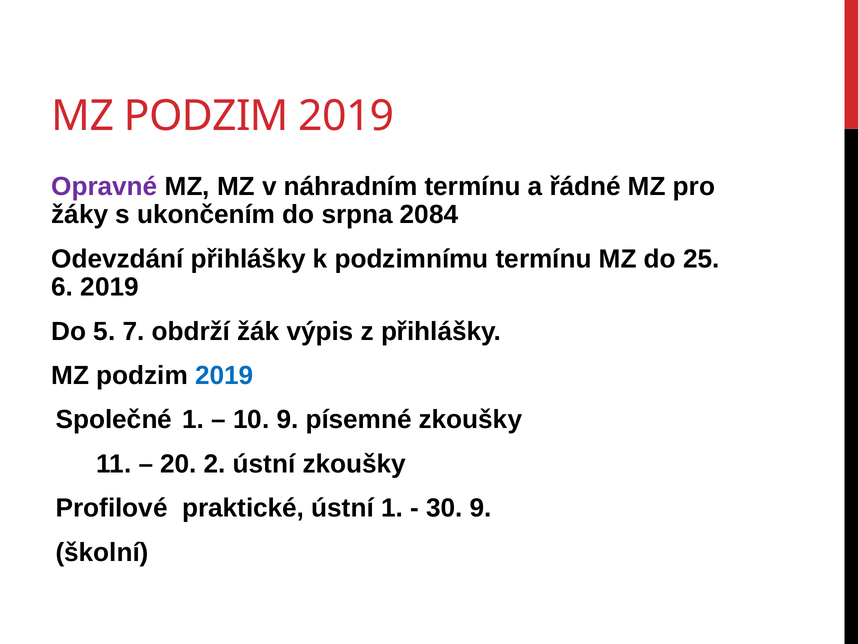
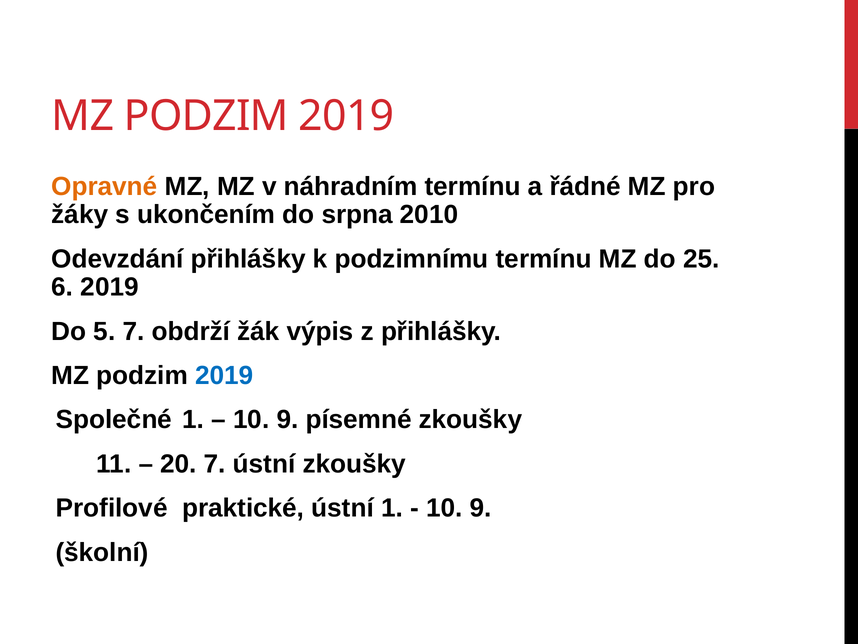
Opravné colour: purple -> orange (105, 186)
2084: 2084 -> 2010 (429, 215)
20 2: 2 -> 7 (215, 464)
30: 30 -> 10 (444, 508)
